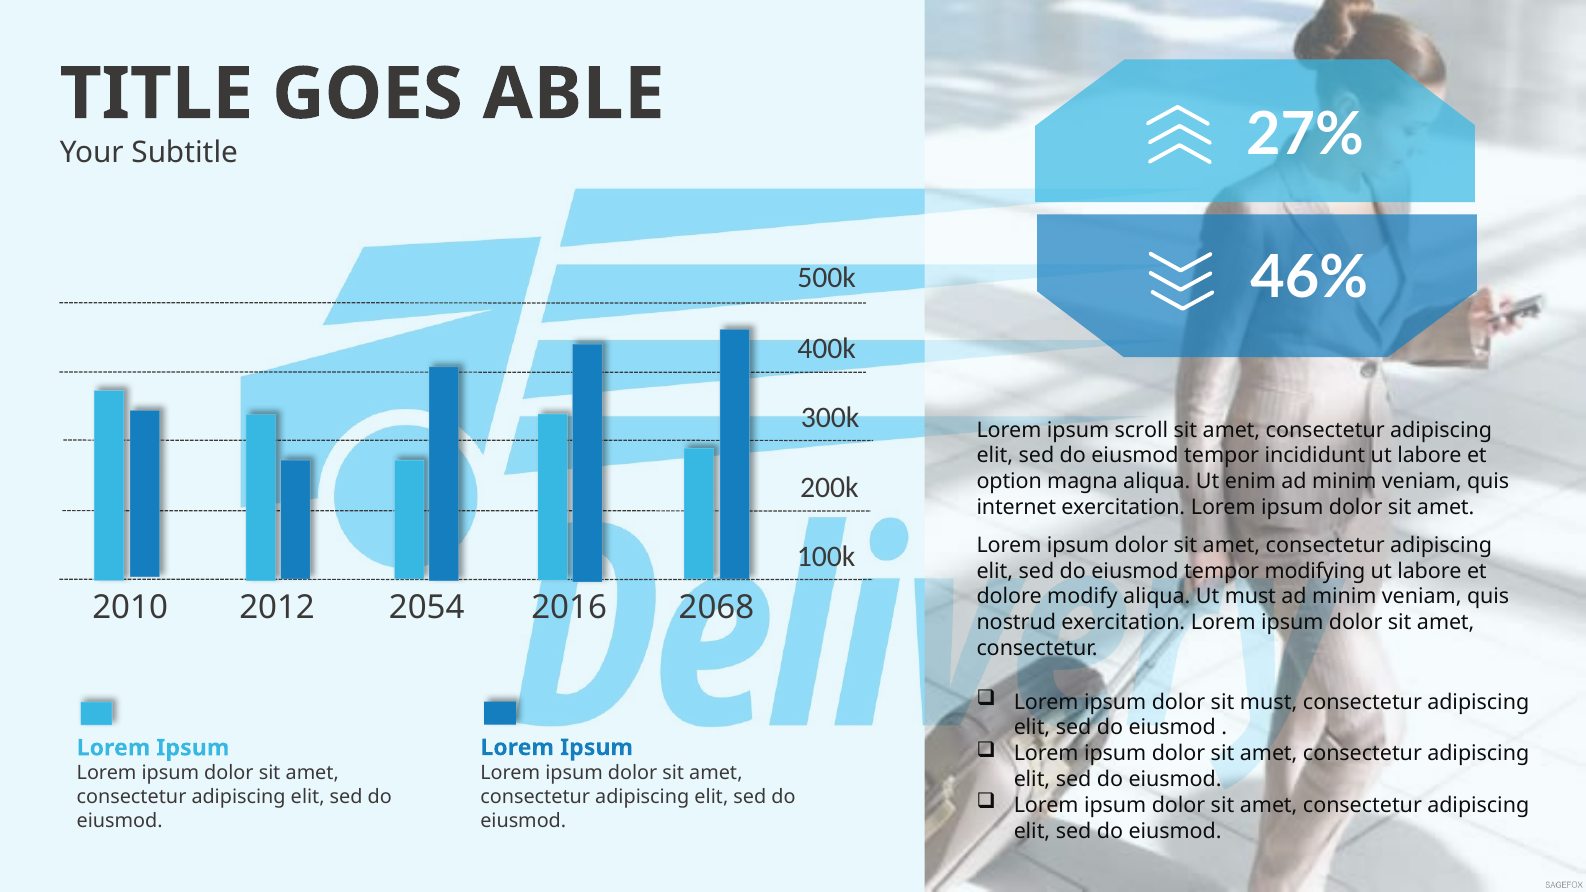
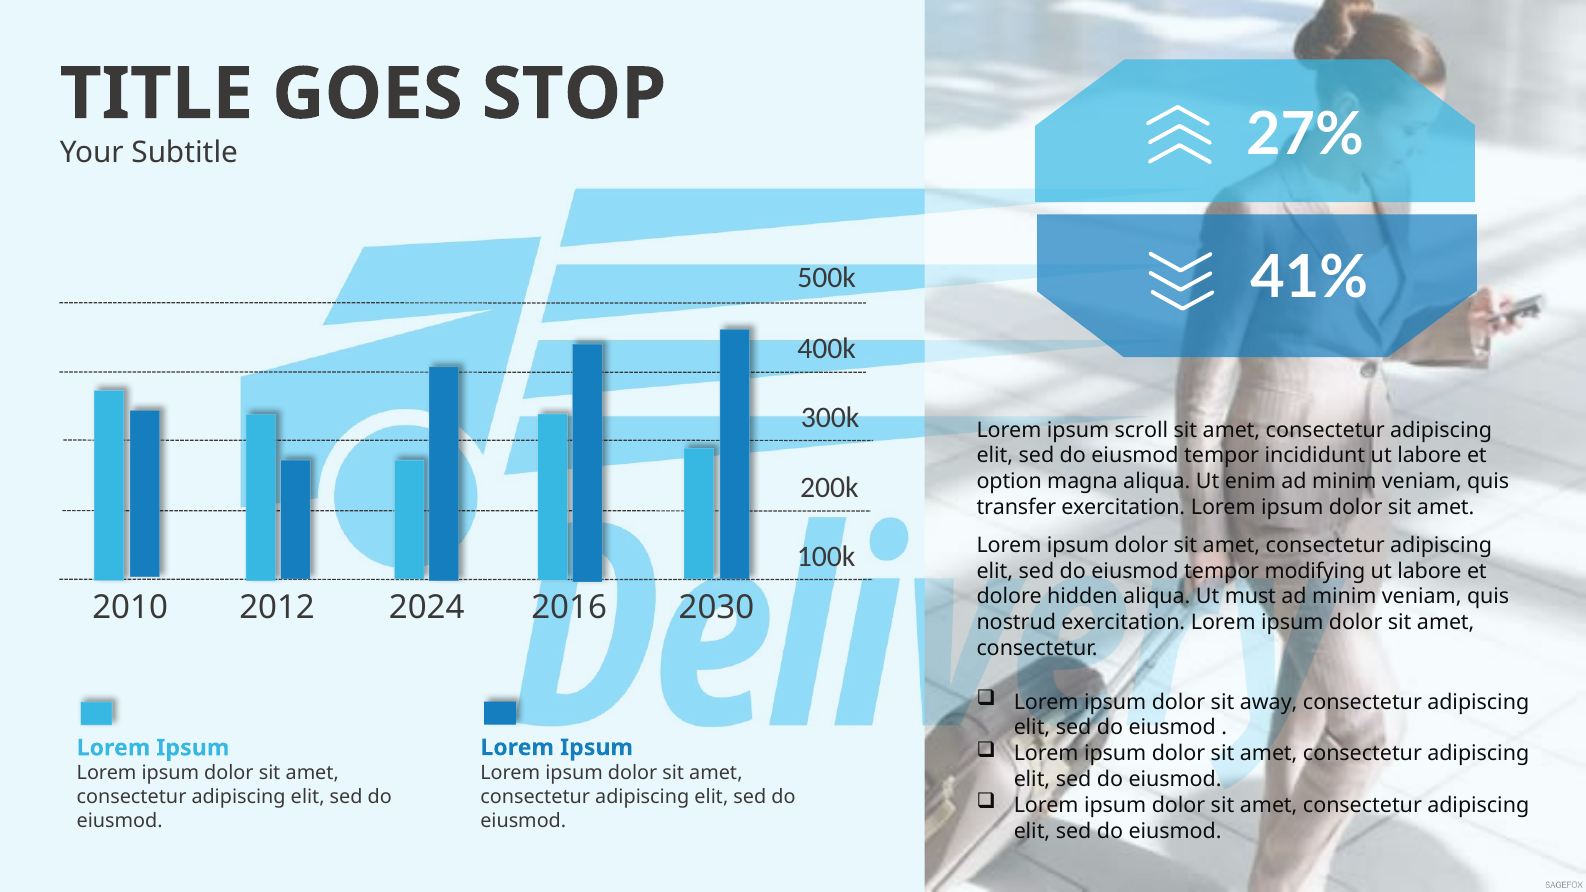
ABLE: ABLE -> STOP (574, 94)
46%: 46% -> 41% (1309, 278)
internet: internet -> transfer (1016, 508)
modify: modify -> hidden (1082, 597)
2054: 2054 -> 2024 (427, 608)
2068: 2068 -> 2030 (716, 608)
sit must: must -> away (1269, 702)
